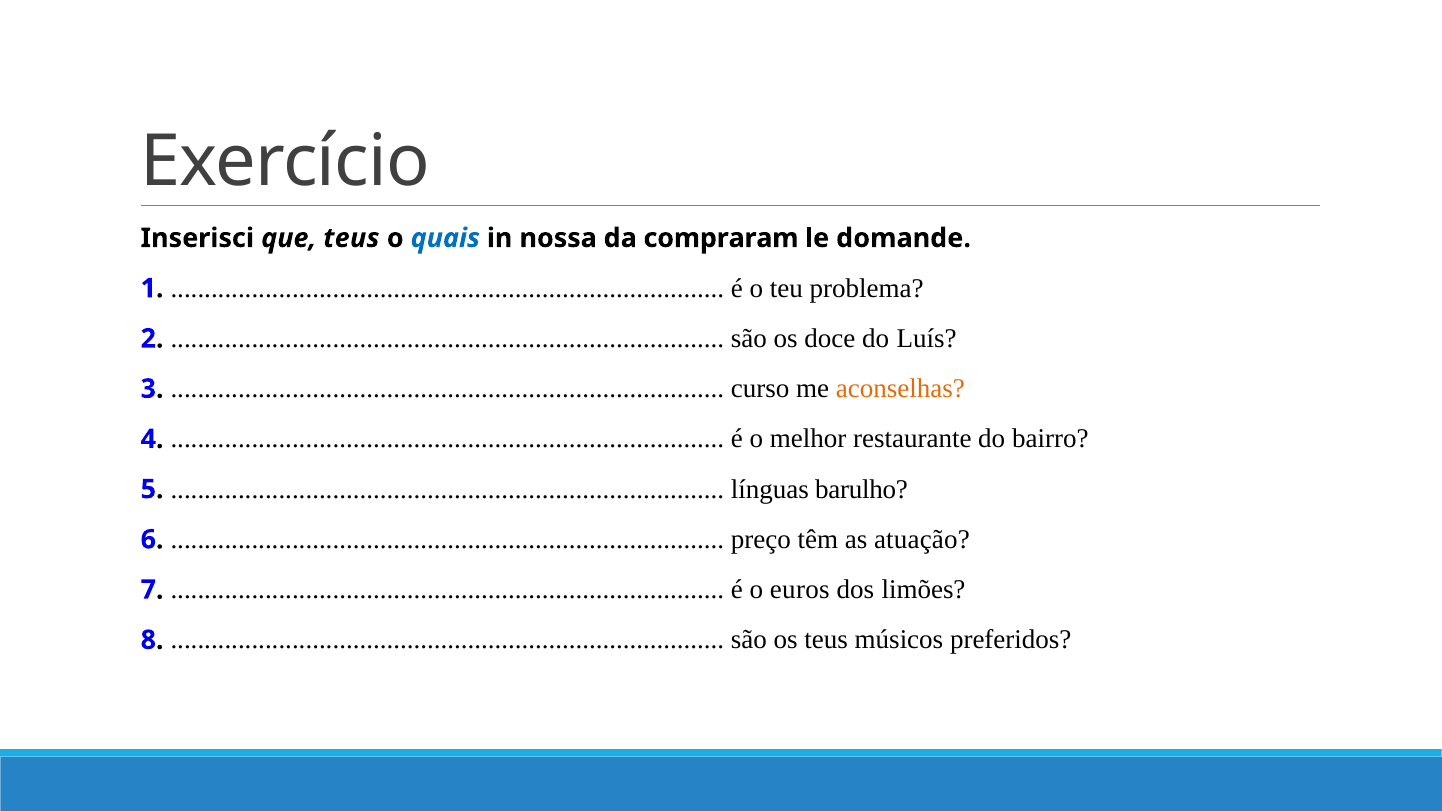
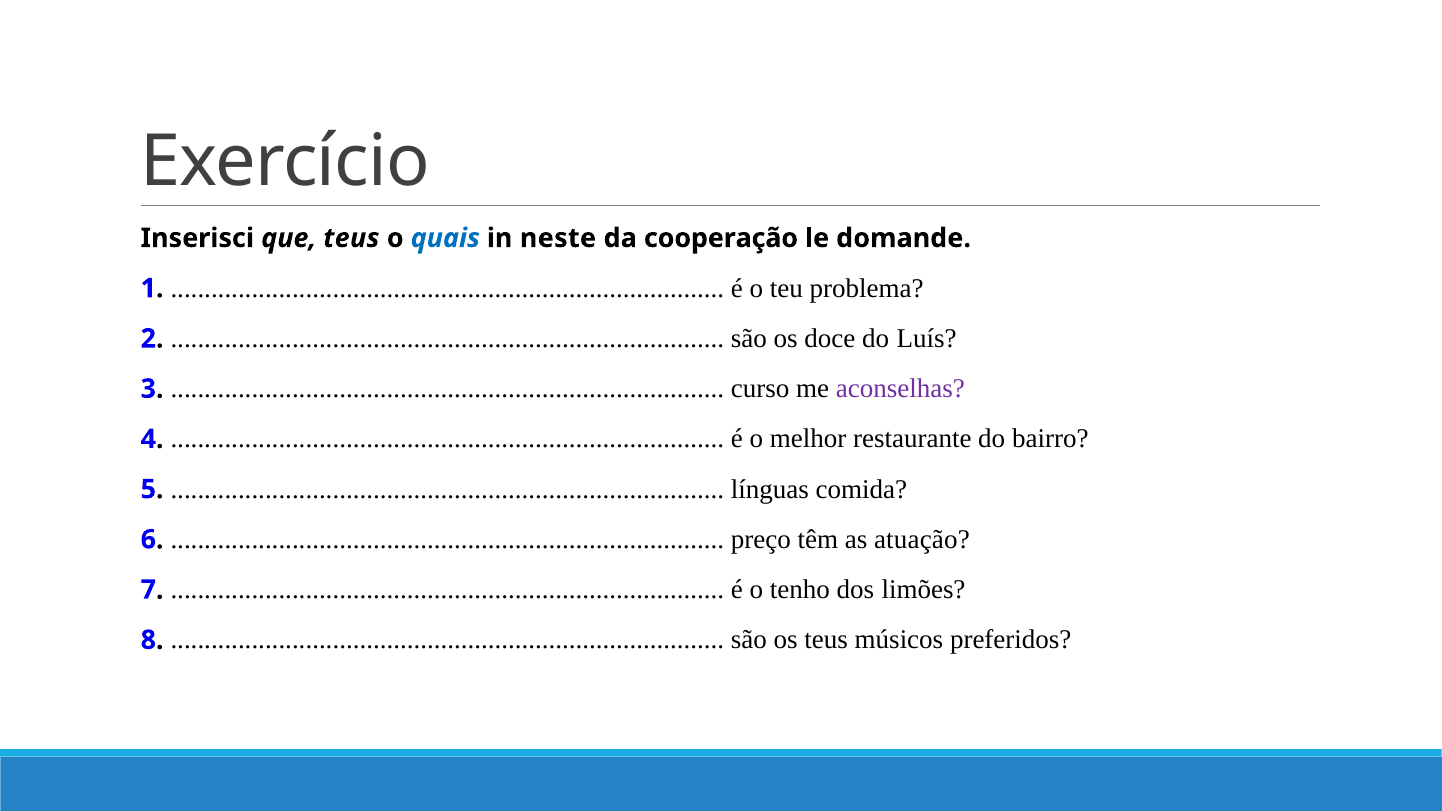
nossa: nossa -> neste (558, 238)
compraram: compraram -> cooperação (721, 238)
aconselhas colour: orange -> purple (900, 389)
barulho: barulho -> comida (861, 489)
euros: euros -> tenho (800, 590)
